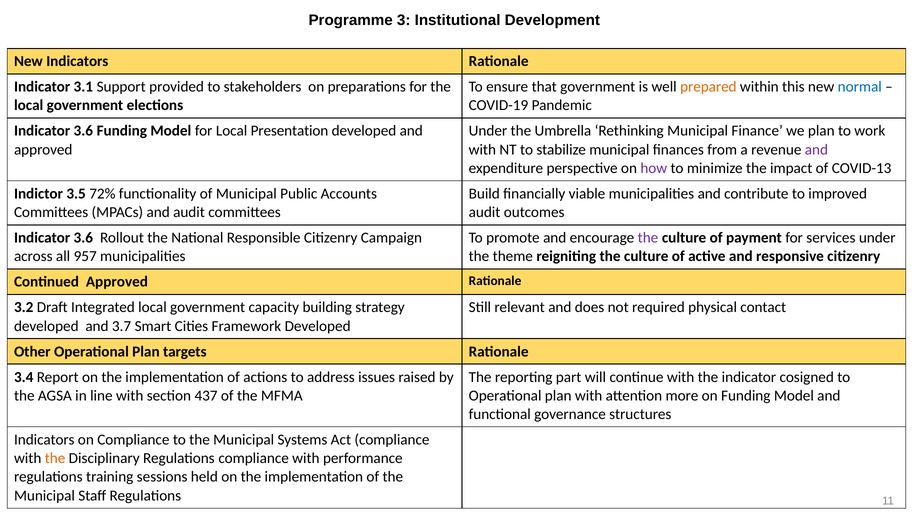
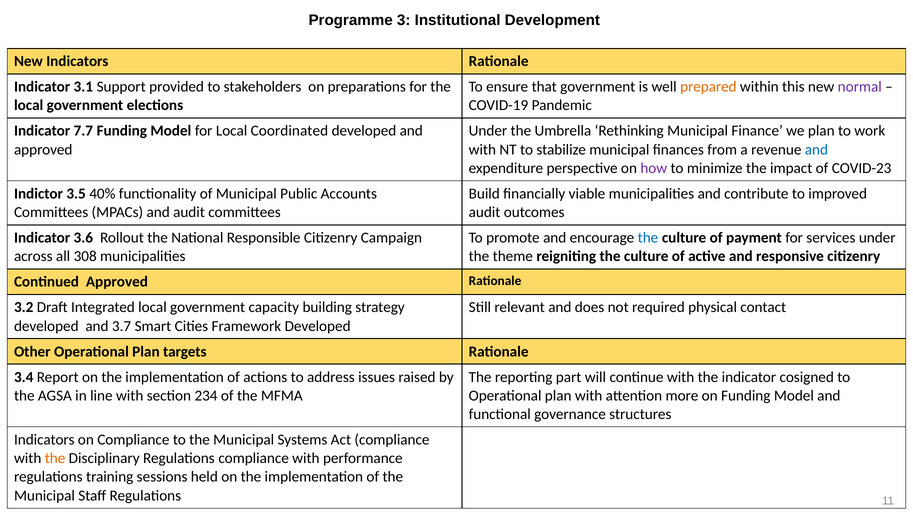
normal colour: blue -> purple (860, 87)
3.6: 3.6 -> 7.7 (83, 131)
Presentation: Presentation -> Coordinated (289, 131)
and colour: purple -> blue (816, 149)
COVID-13: COVID-13 -> COVID-23 (862, 168)
72%: 72% -> 40% (102, 194)
the colour: purple -> blue (648, 238)
957: 957 -> 308 (85, 256)
437: 437 -> 234 (206, 395)
